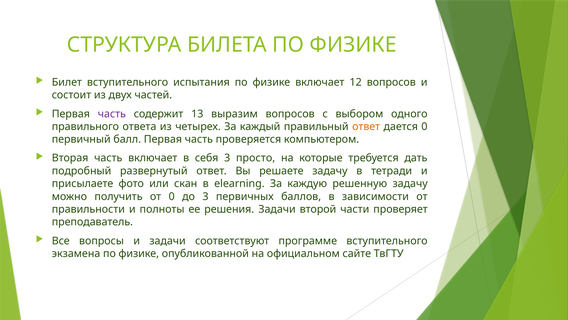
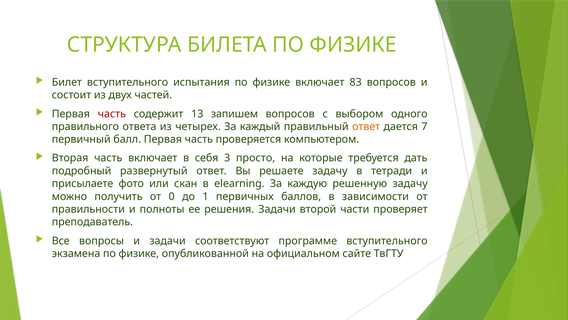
12: 12 -> 83 (356, 82)
часть colour: purple -> red (112, 114)
выразим: выразим -> запишем (235, 114)
дается 0: 0 -> 7 (424, 126)
до 3: 3 -> 1 (206, 196)
